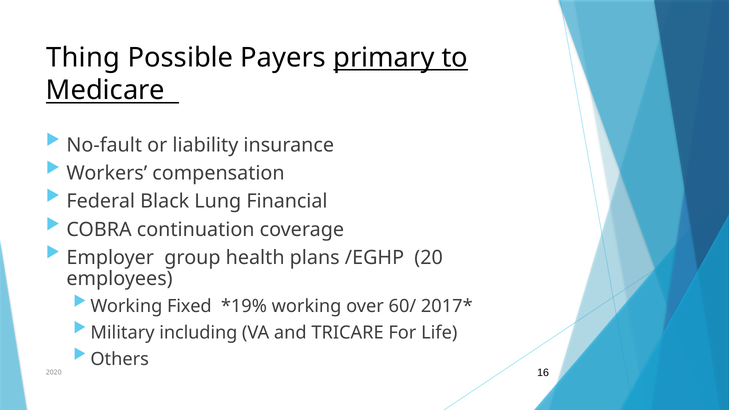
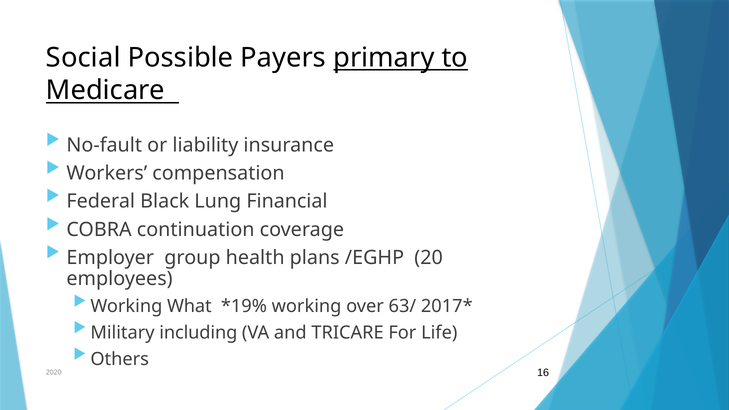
Thing: Thing -> Social (83, 57)
Fixed: Fixed -> What (189, 306)
60/: 60/ -> 63/ (402, 306)
